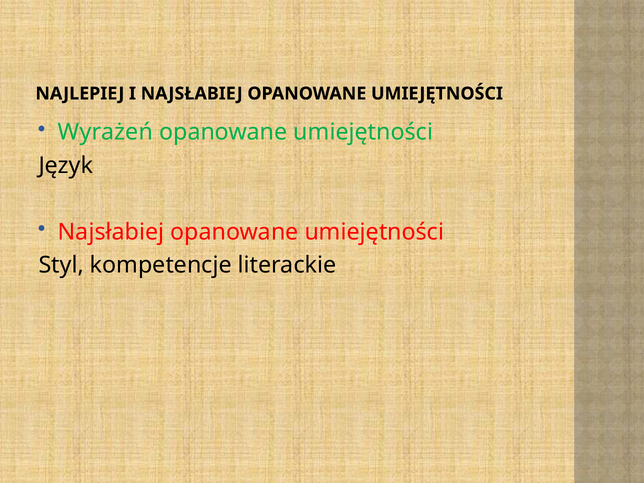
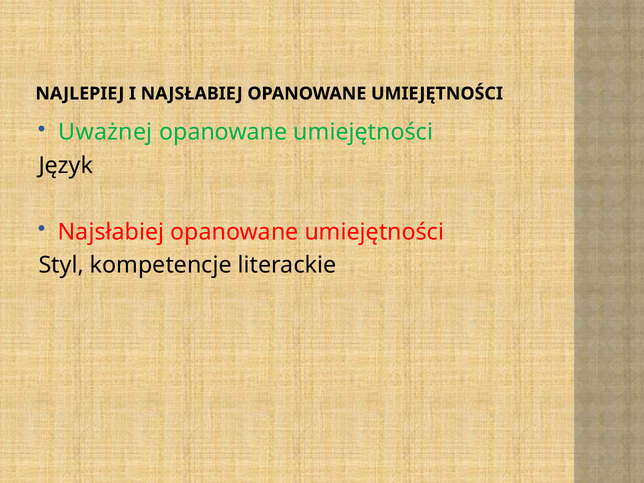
Wyrażeń: Wyrażeń -> Uważnej (105, 132)
